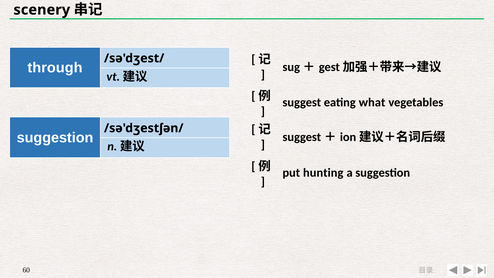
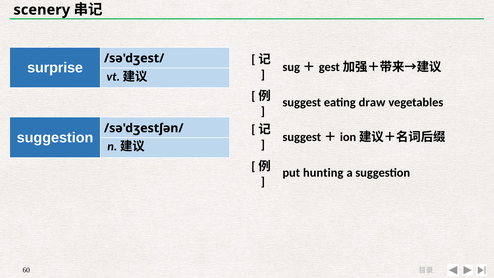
through: through -> surprise (55, 68)
what: what -> draw (372, 103)
